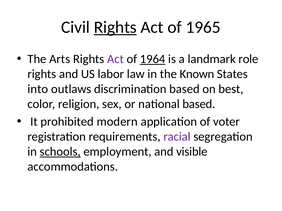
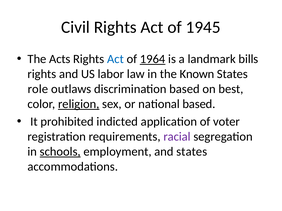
Rights underline: present -> none (115, 27)
1965: 1965 -> 1945 (203, 27)
Arts: Arts -> Acts (60, 59)
Act colour: purple -> blue (115, 59)
role: role -> bills (248, 59)
into: into -> role (38, 89)
religion underline: none -> present (79, 104)
modern: modern -> indicted (117, 122)
and visible: visible -> states (192, 152)
